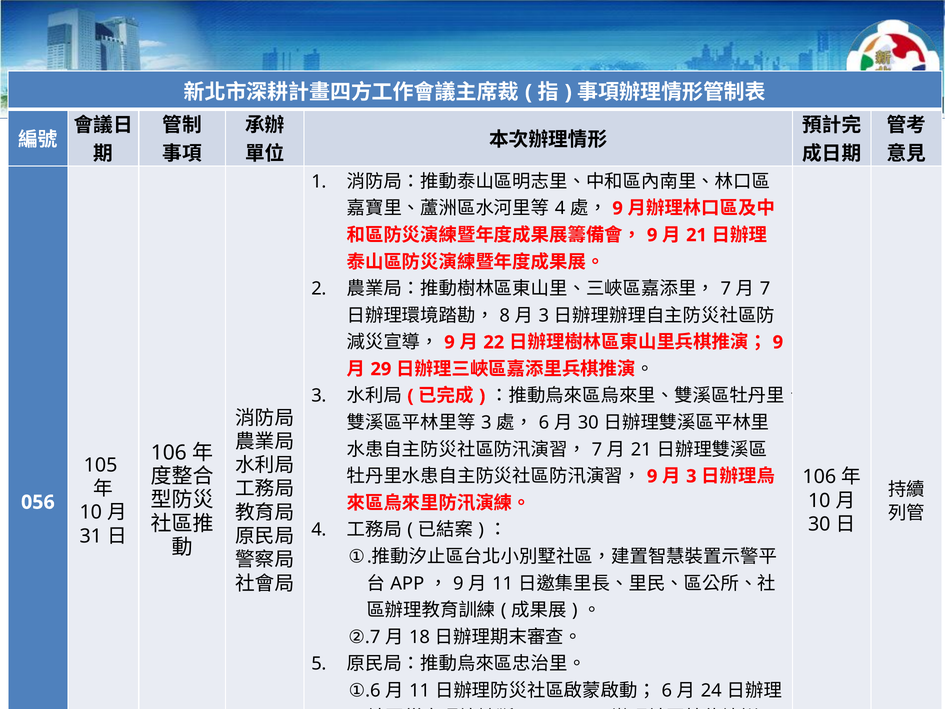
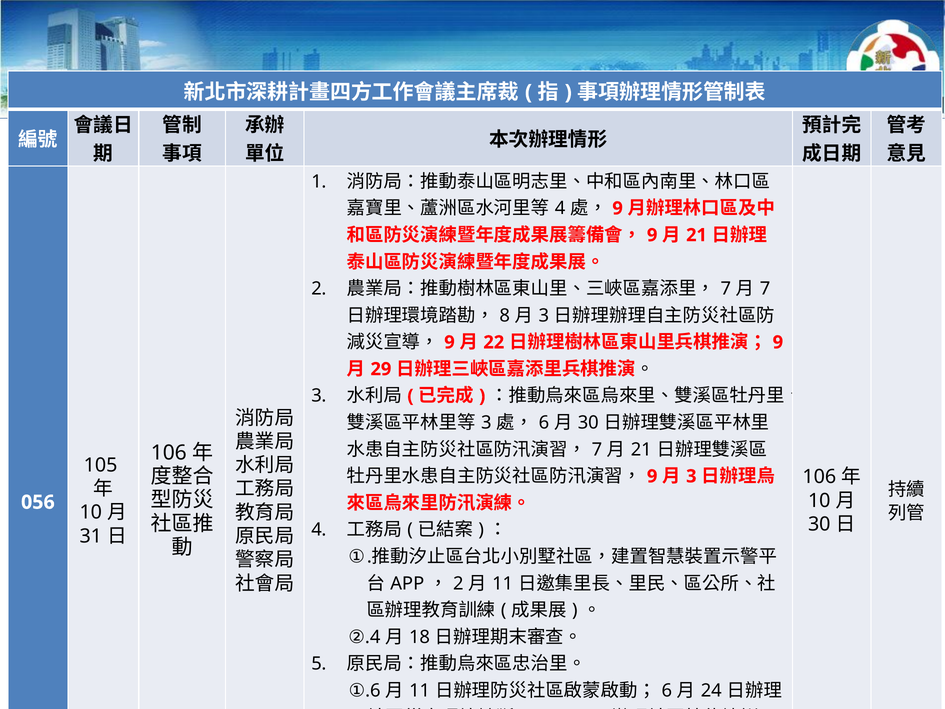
9: 9 -> 2 (458, 583)
7: 7 -> 4 (375, 637)
